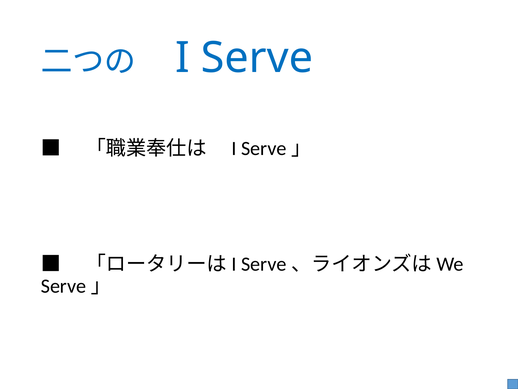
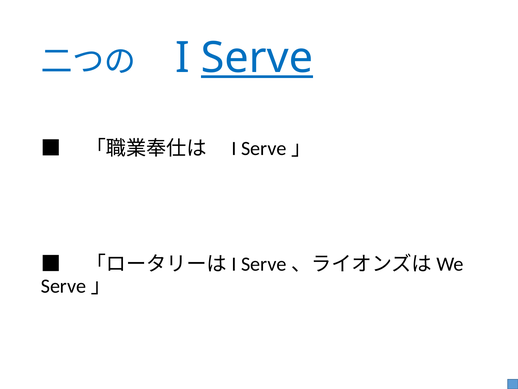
Serve underline: none -> present (257, 58)
